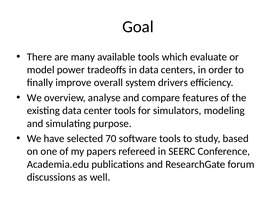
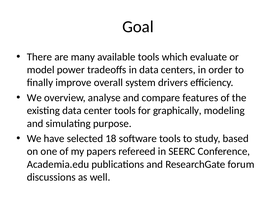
simulators: simulators -> graphically (177, 111)
70: 70 -> 18 (111, 138)
